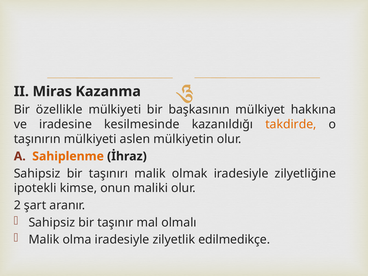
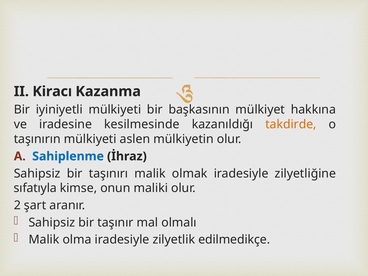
Miras: Miras -> Kiracı (52, 91)
özellikle: özellikle -> iyiniyetli (59, 110)
Sahiplenme colour: orange -> blue (68, 156)
ipotekli: ipotekli -> sıfatıyla (35, 188)
